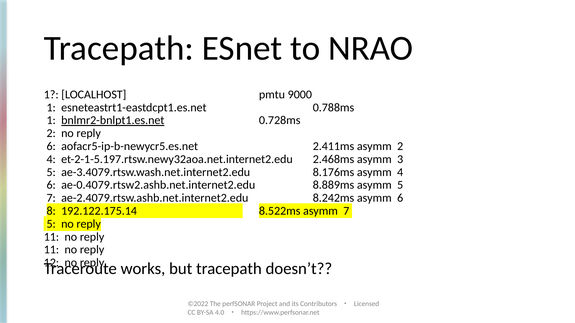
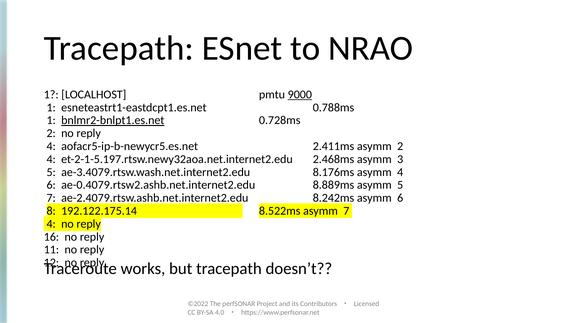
9000 underline: none -> present (300, 95)
6: 6 -> 4 (51, 146)
5: 5 -> 4 (51, 224)
11: 11 -> 16 (51, 237)
